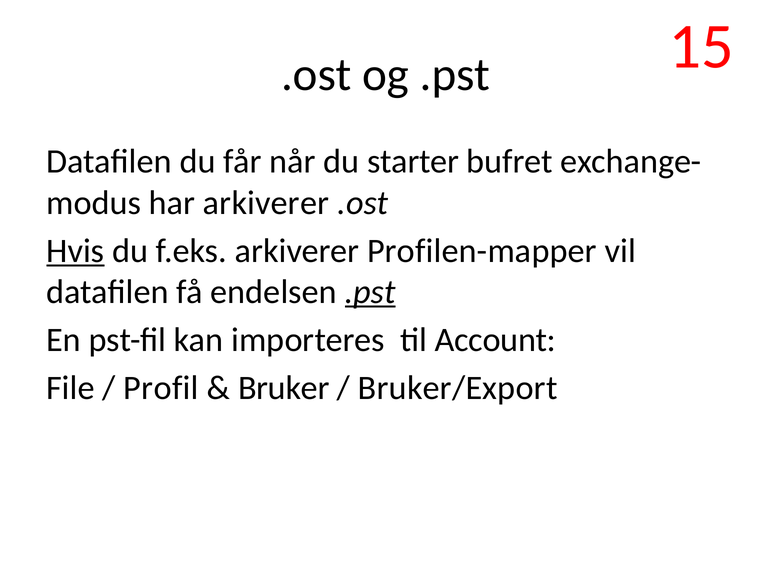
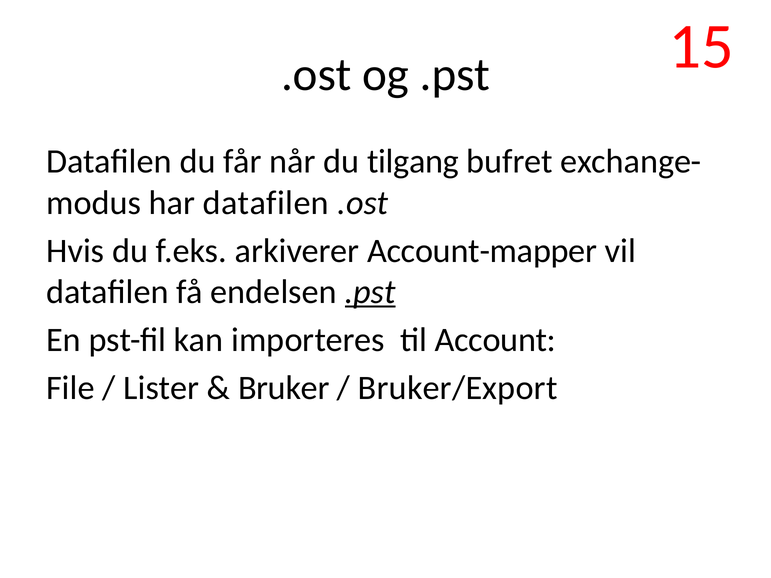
starter: starter -> tilgang (413, 162)
har arkiverer: arkiverer -> datafilen (266, 203)
Hvis underline: present -> none (75, 251)
Profilen-mapper: Profilen-mapper -> Account-mapper (482, 251)
Profil: Profil -> Lister (161, 388)
